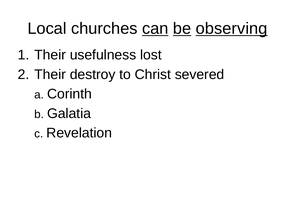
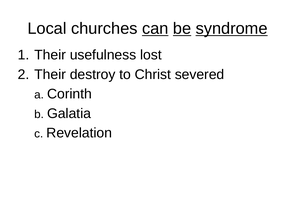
observing: observing -> syndrome (232, 28)
